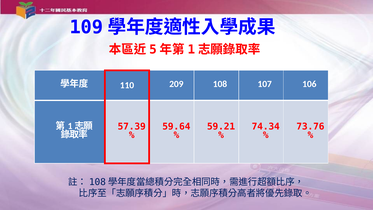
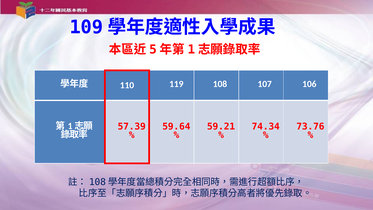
209: 209 -> 119 (176, 84)
